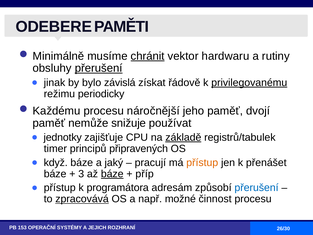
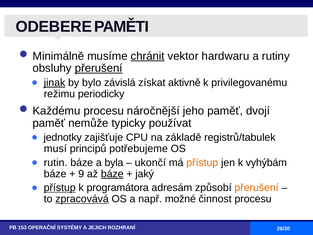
jinak underline: none -> present (55, 83)
řádově: řádově -> aktivně (184, 83)
privilegovanému underline: present -> none (249, 83)
snižuje: snižuje -> typicky (129, 123)
základě underline: present -> none (183, 137)
timer: timer -> musí (55, 149)
připravených: připravených -> potřebujeme (139, 149)
když: když -> rutin (56, 162)
jaký: jaký -> byla (114, 162)
pracují: pracují -> ukončí (150, 162)
přenášet: přenášet -> vyhýbám (266, 162)
3: 3 -> 9 (81, 174)
příp: příp -> jaký (145, 174)
přístup underline: none -> present (60, 188)
přerušení colour: blue -> orange (257, 188)
